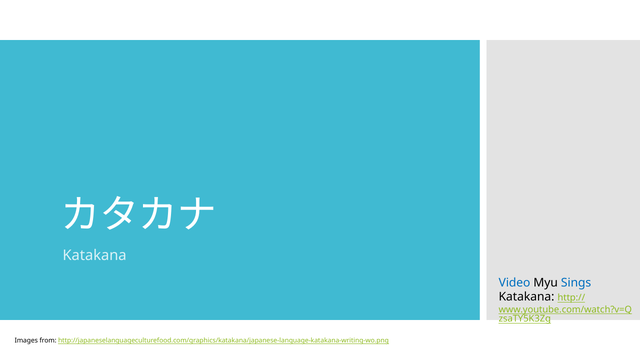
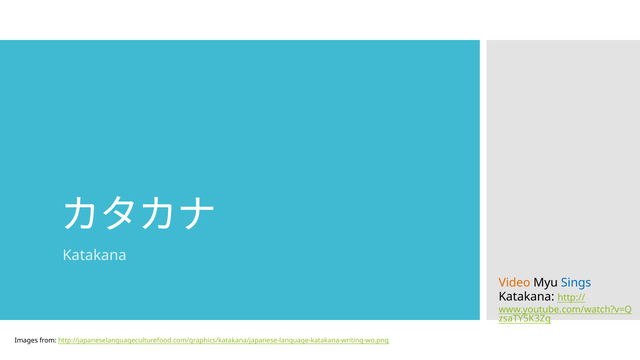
Video colour: blue -> orange (515, 283)
